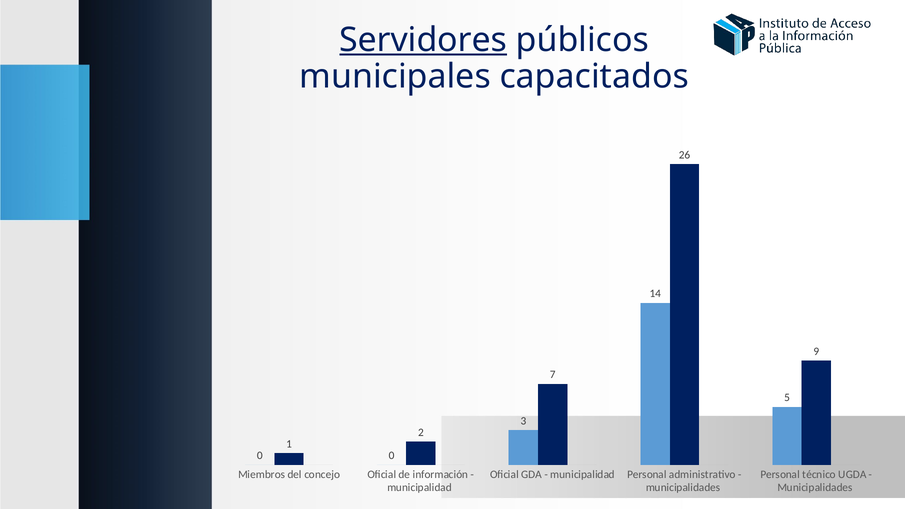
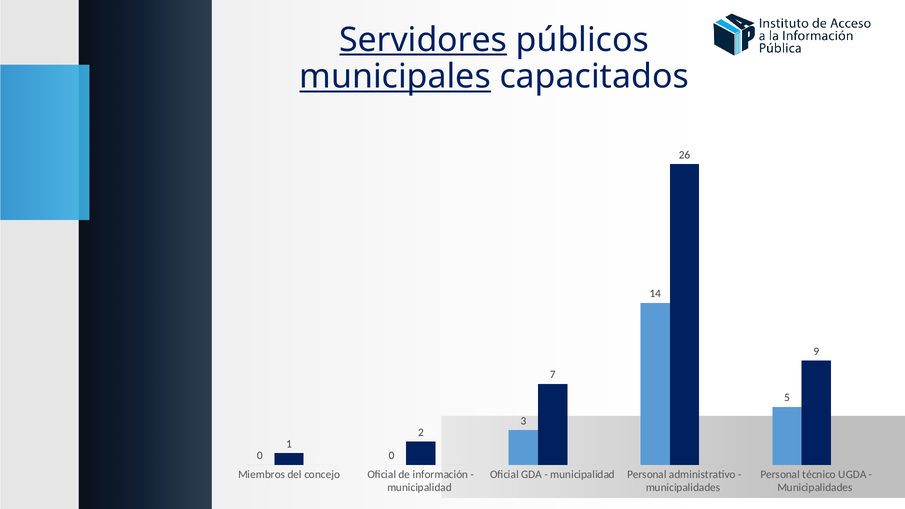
municipales underline: none -> present (395, 77)
